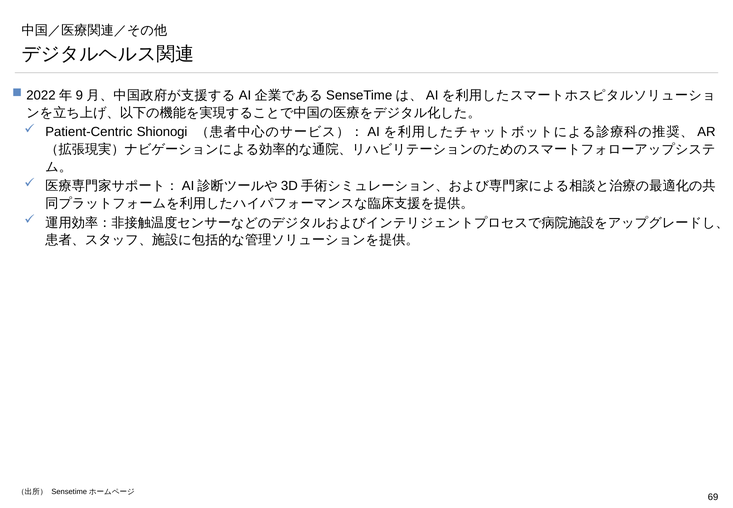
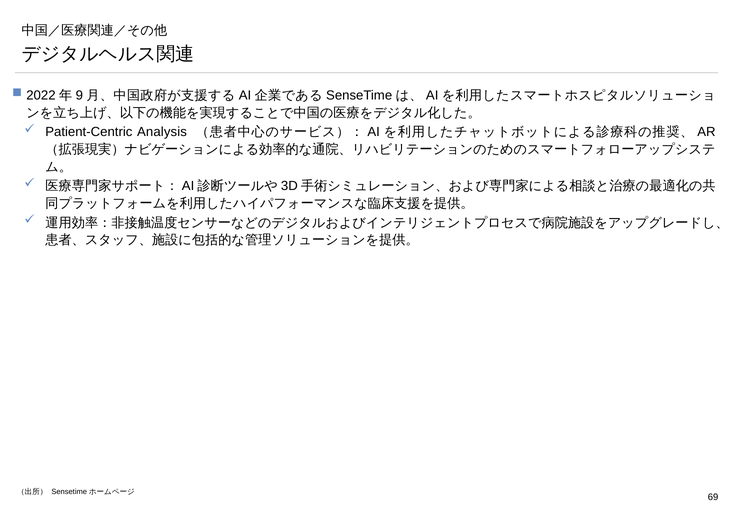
Shionogi: Shionogi -> Analysis (162, 132)
